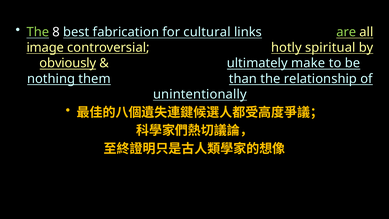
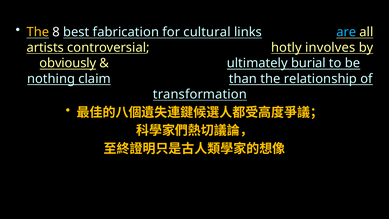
The colour: light green -> yellow (38, 32)
are colour: light green -> light blue (346, 32)
image: image -> artists (45, 48)
spiritual: spiritual -> involves (330, 48)
make: make -> burial (308, 63)
them: them -> claim (95, 79)
unintentionally: unintentionally -> transformation (200, 94)
